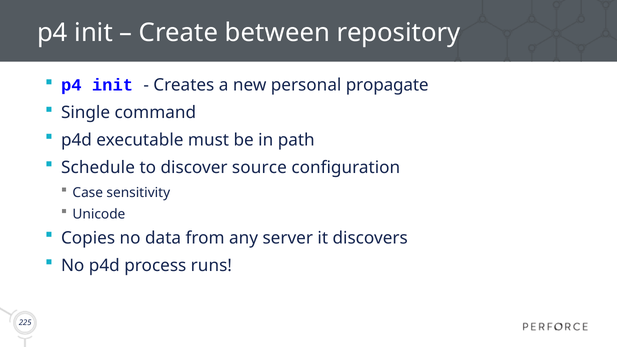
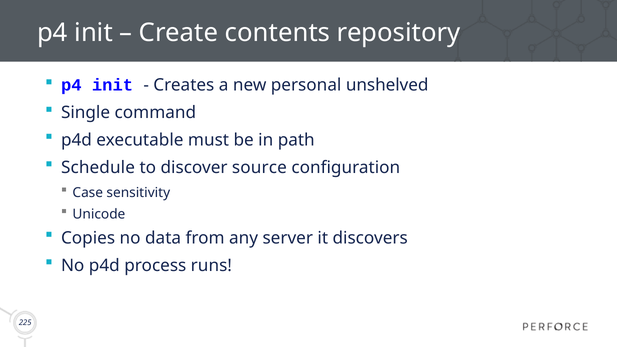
between: between -> contents (277, 33)
propagate: propagate -> unshelved (387, 85)
